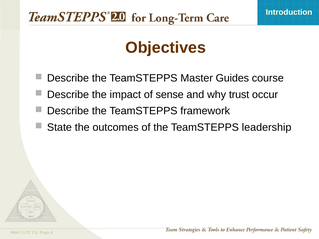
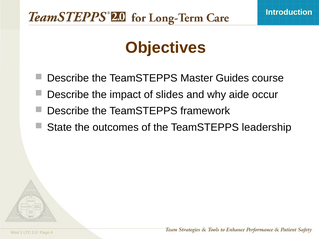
sense: sense -> slides (170, 95)
trust: trust -> aide (239, 95)
